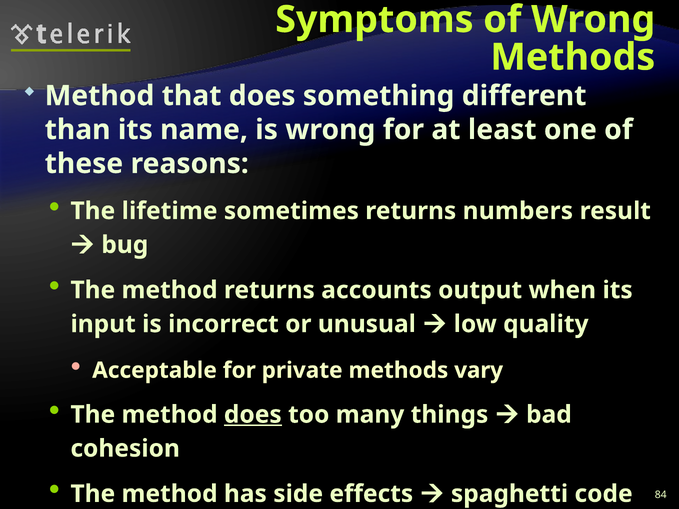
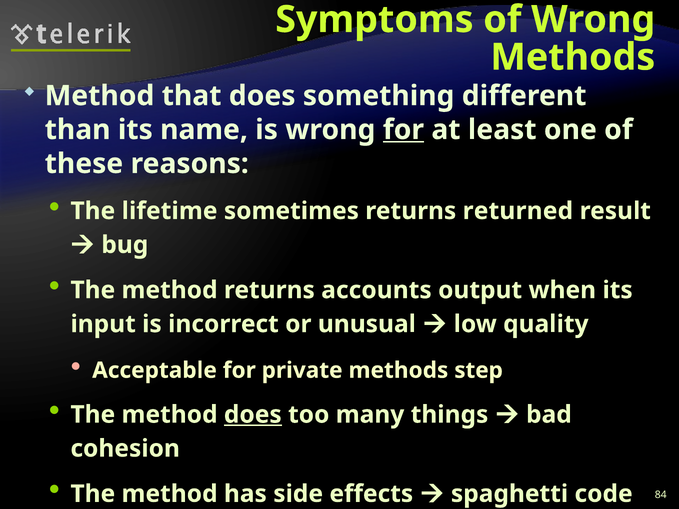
for underline: none -> present (403, 130)
numbers: numbers -> returned (518, 211)
vary: vary -> step (479, 371)
